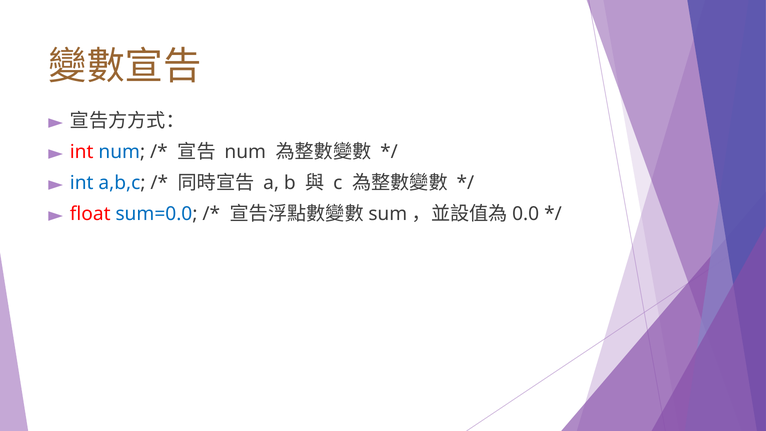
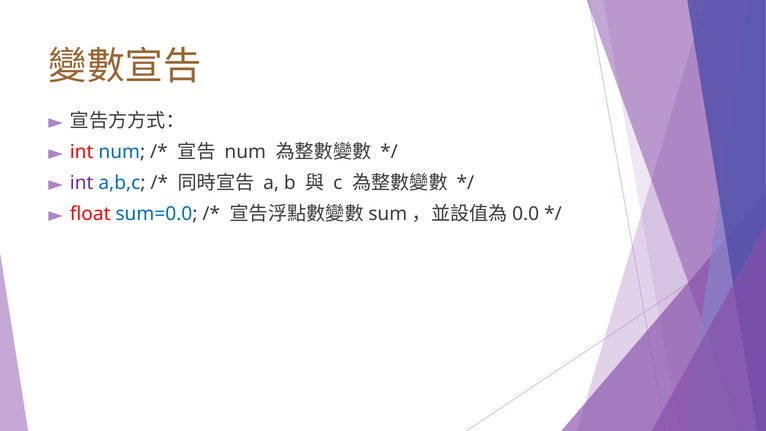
int colour: blue -> purple (82, 183)
